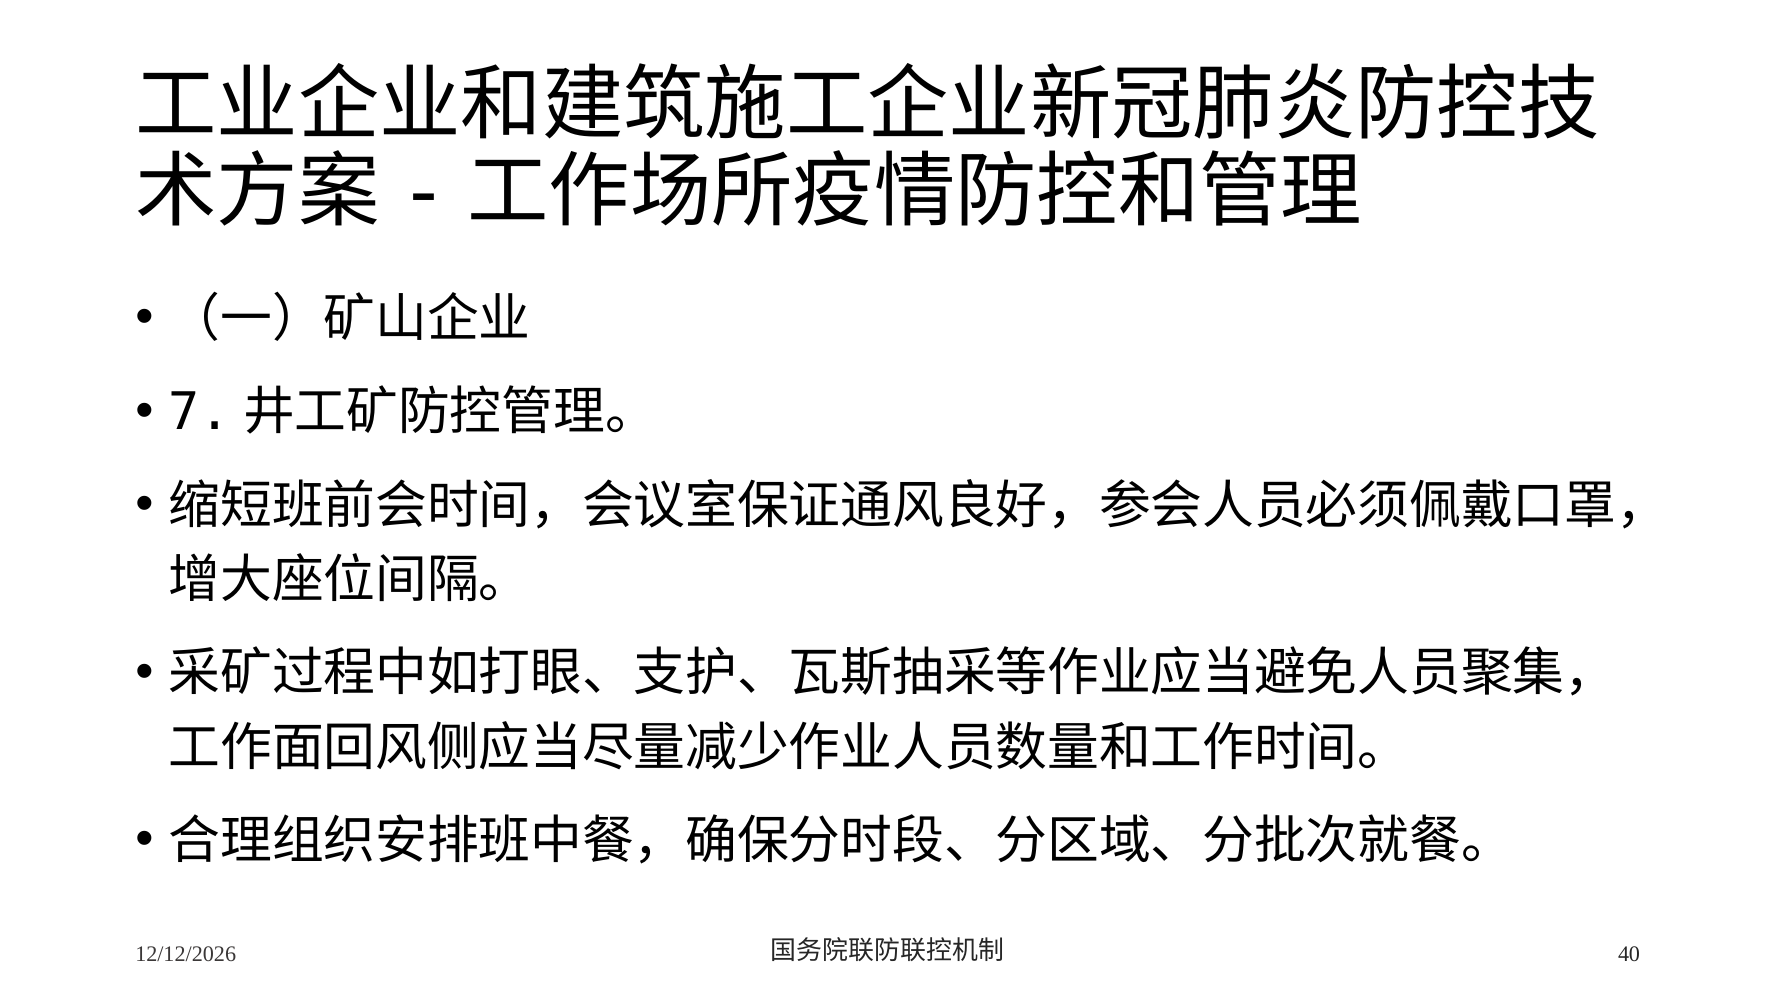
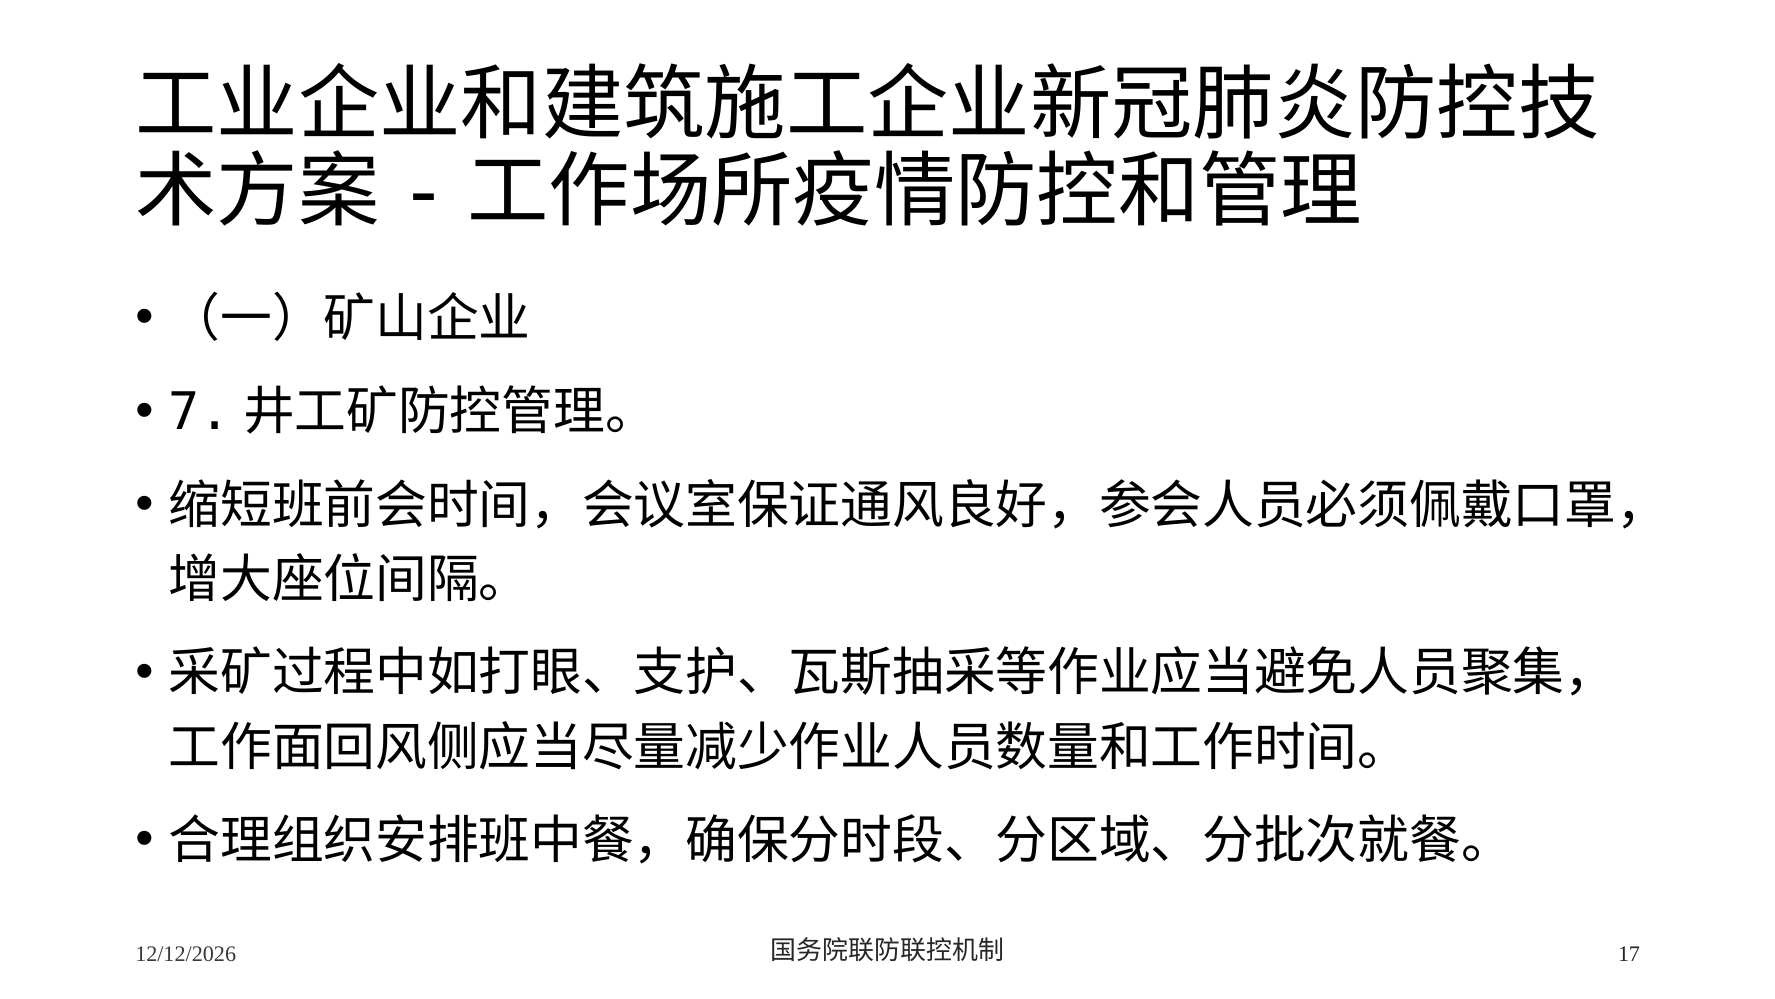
40: 40 -> 17 (1629, 953)
